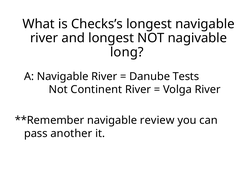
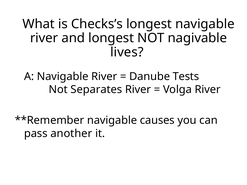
long: long -> lives (127, 52)
Continent: Continent -> Separates (96, 90)
review: review -> causes (157, 120)
